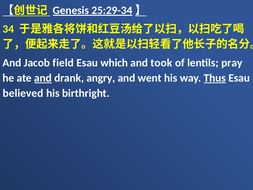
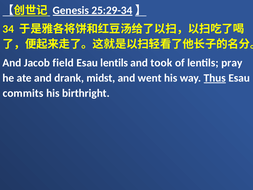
Esau which: which -> lentils (114, 63)
and underline: present -> none (43, 78)
angry: angry -> midst (101, 78)
believed: believed -> commits (23, 93)
